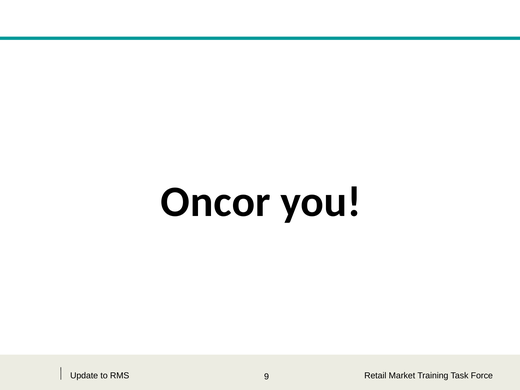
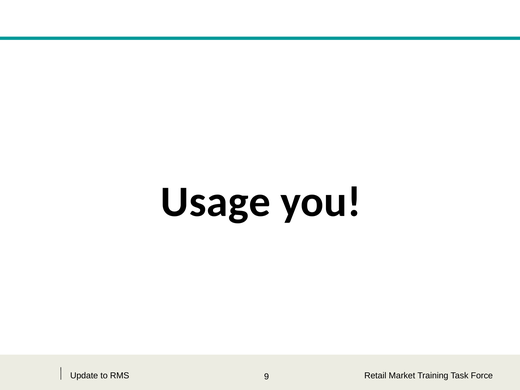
Oncor: Oncor -> Usage (216, 202)
